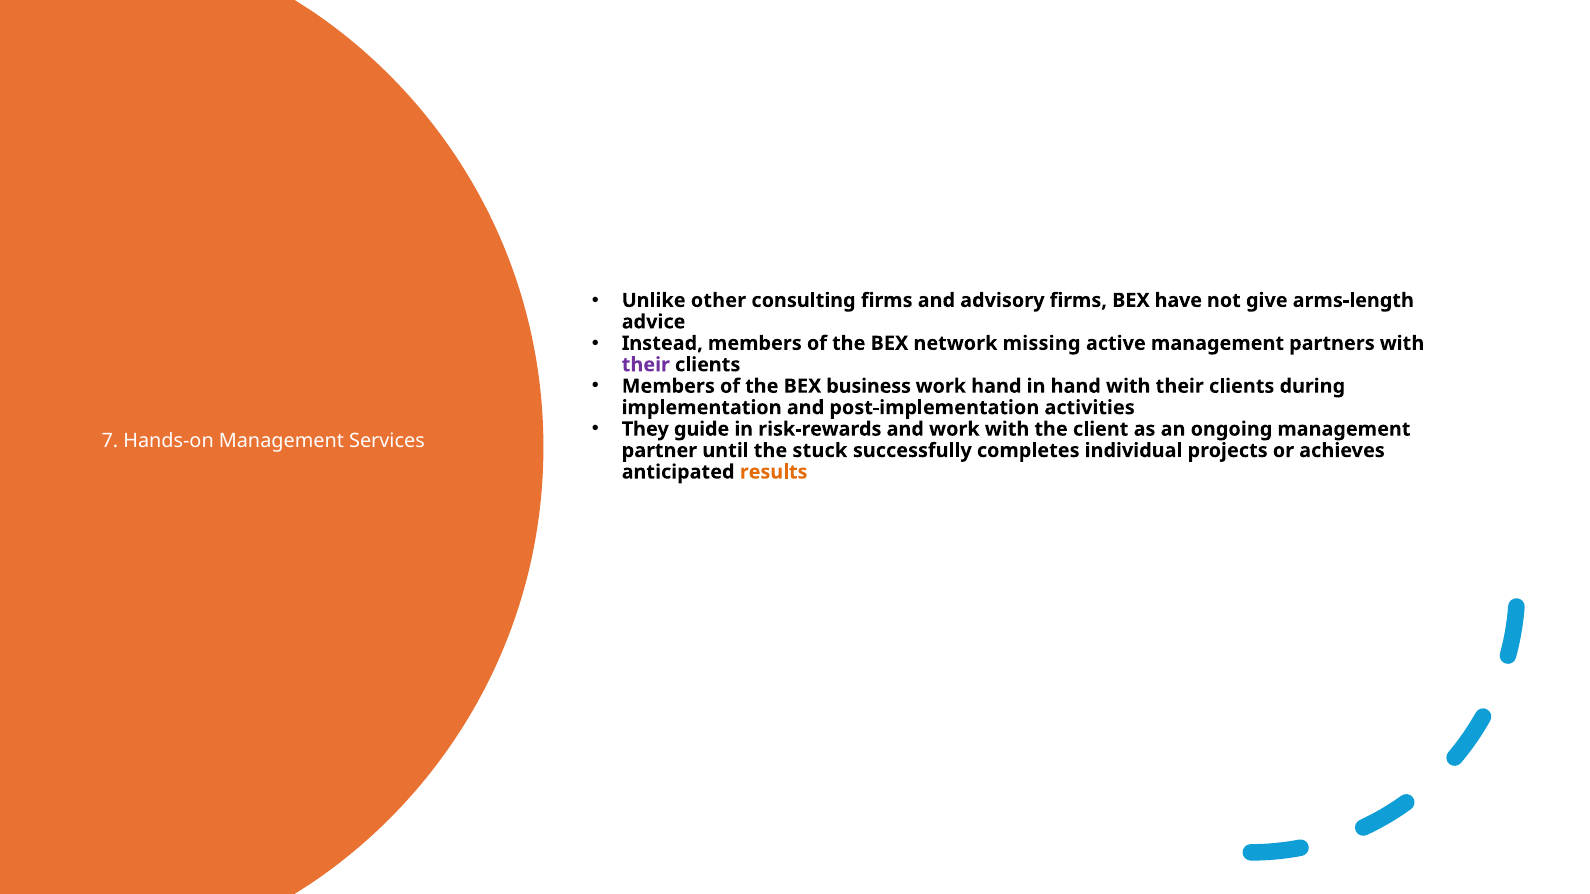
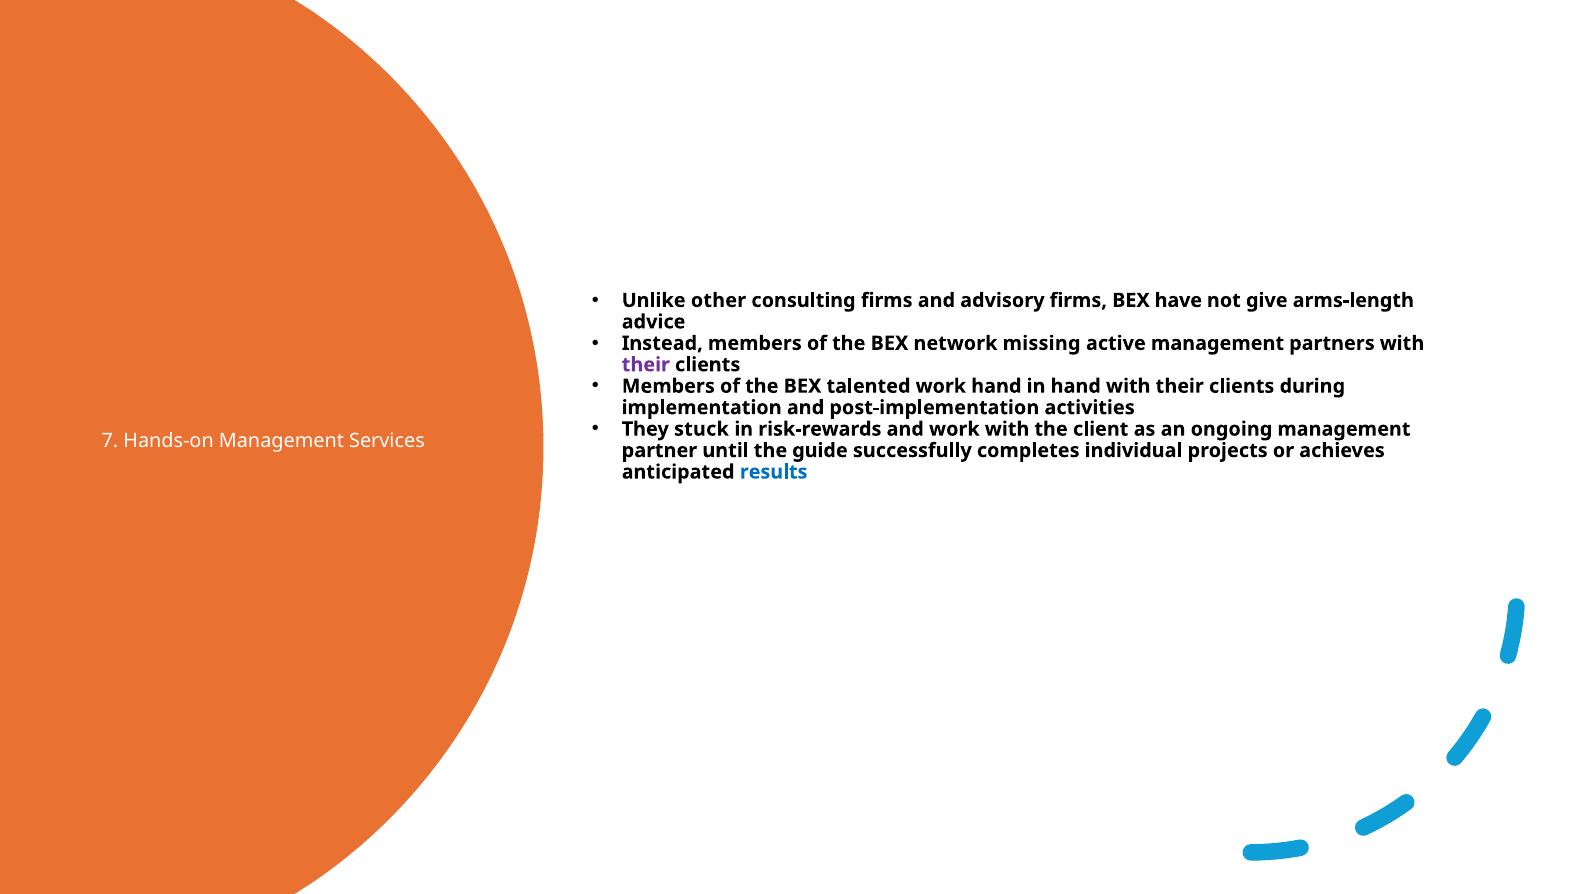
business: business -> talented (869, 386)
guide: guide -> stuck (701, 429)
stuck: stuck -> guide (820, 451)
results colour: orange -> blue (774, 472)
